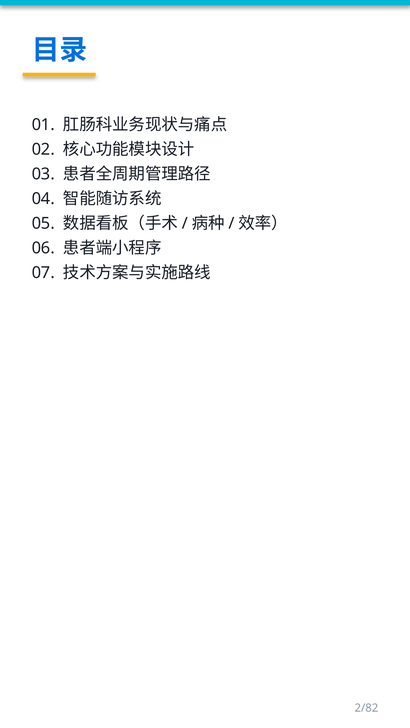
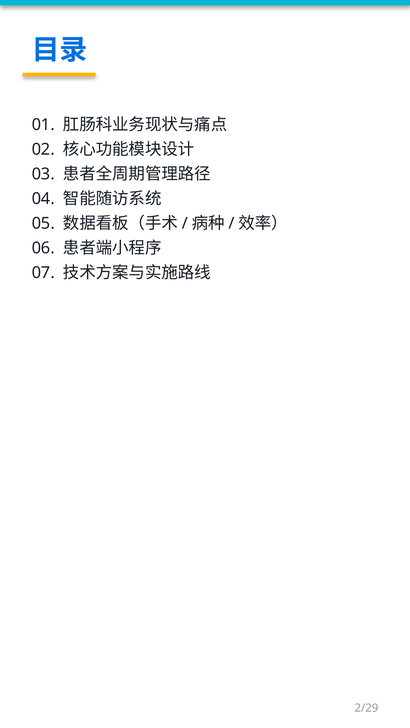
2/82: 2/82 -> 2/29 (366, 709)
